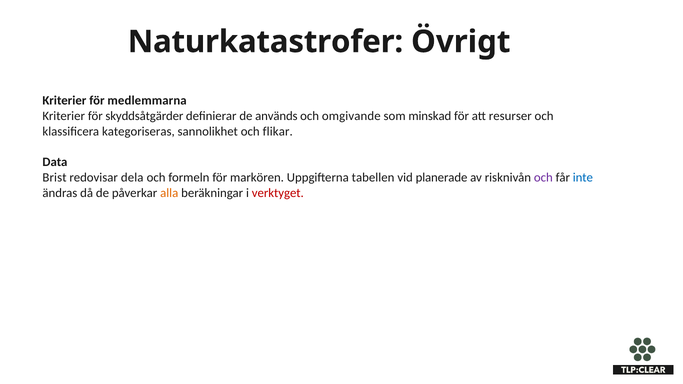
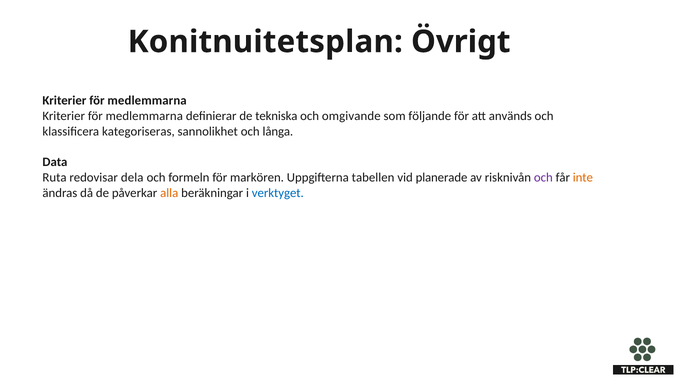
Naturkatastrofer: Naturkatastrofer -> Konitnuitetsplan (265, 42)
skyddsåtgärder: skyddsåtgärder -> medlemmarna (144, 116)
används: används -> tekniska (276, 116)
minskad: minskad -> följande (430, 116)
resurser: resurser -> används (510, 116)
flikar: flikar -> långa (278, 132)
Brist: Brist -> Ruta (55, 178)
inte colour: blue -> orange (583, 178)
verktyget colour: red -> blue (278, 193)
